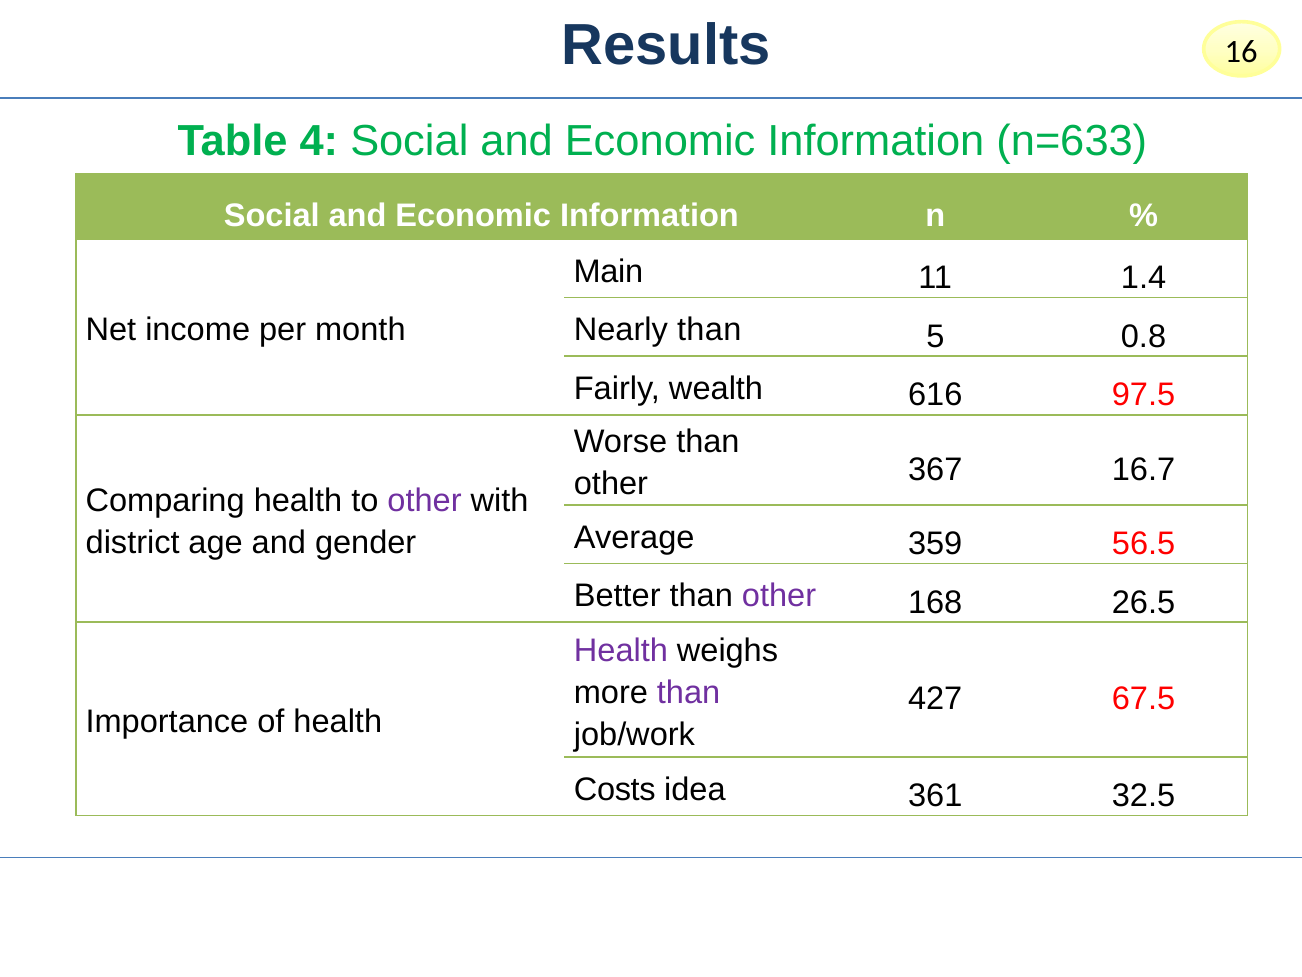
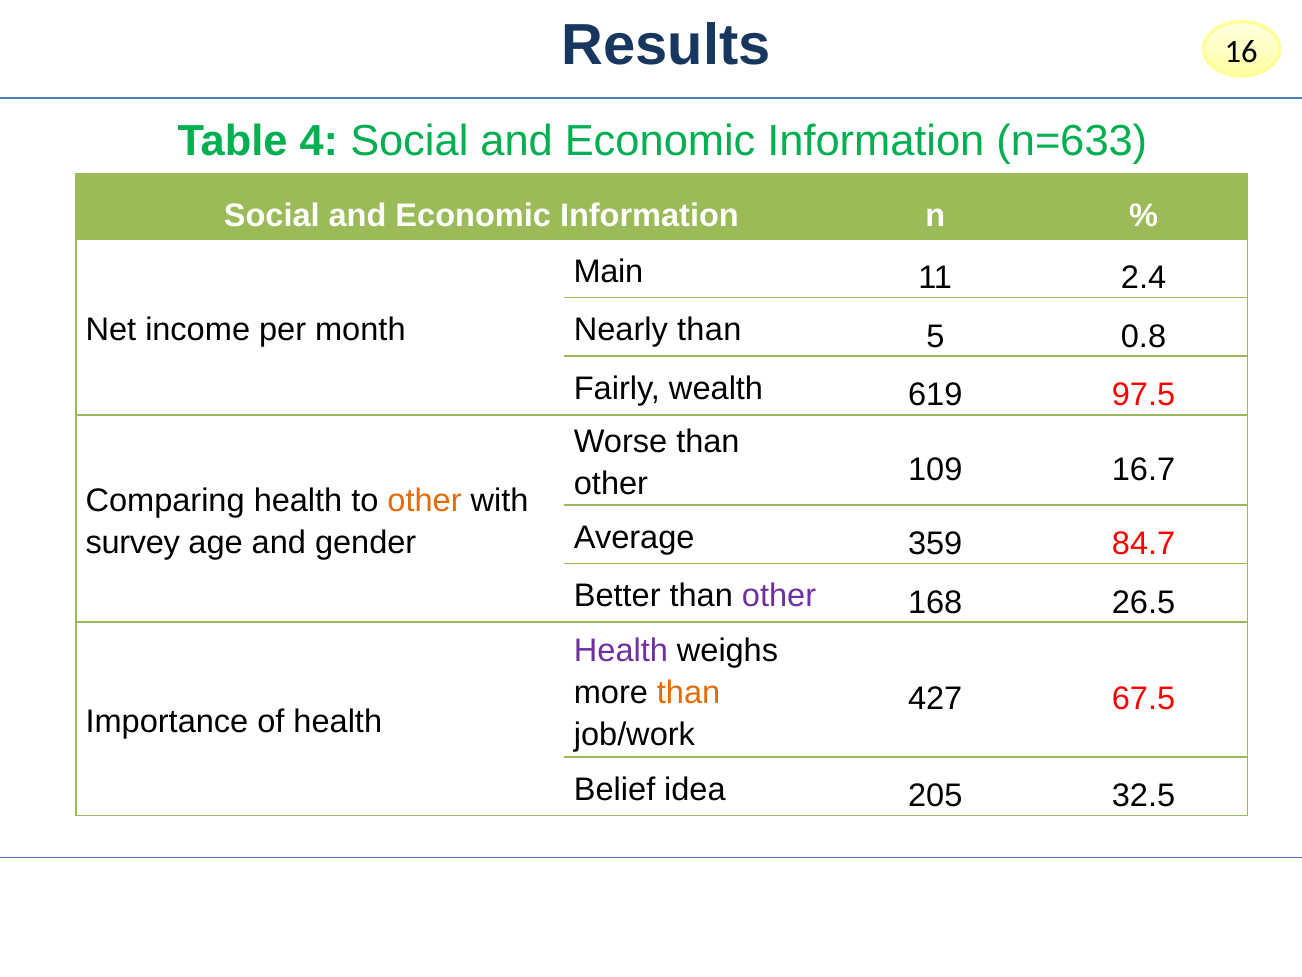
1.4: 1.4 -> 2.4 (1144, 278)
616: 616 -> 619 (935, 395)
367: 367 -> 109 (935, 469)
other colour: purple -> orange (425, 501)
56.5: 56.5 -> 84.7 (1144, 543)
district: district -> survey (133, 542)
than colour: purple -> orange (689, 692)
Costs: Costs -> Belief (615, 789)
361: 361 -> 205 (935, 796)
